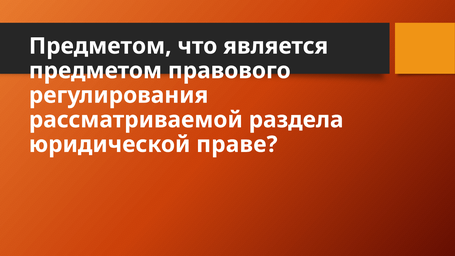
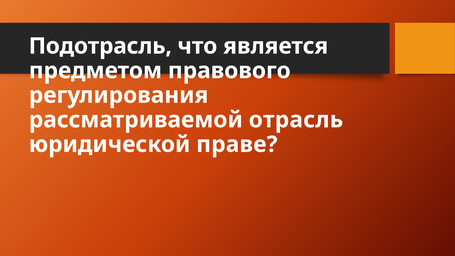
Предметом: Предметом -> Подотрасль (100, 46)
раздела: раздела -> отрасль (296, 120)
